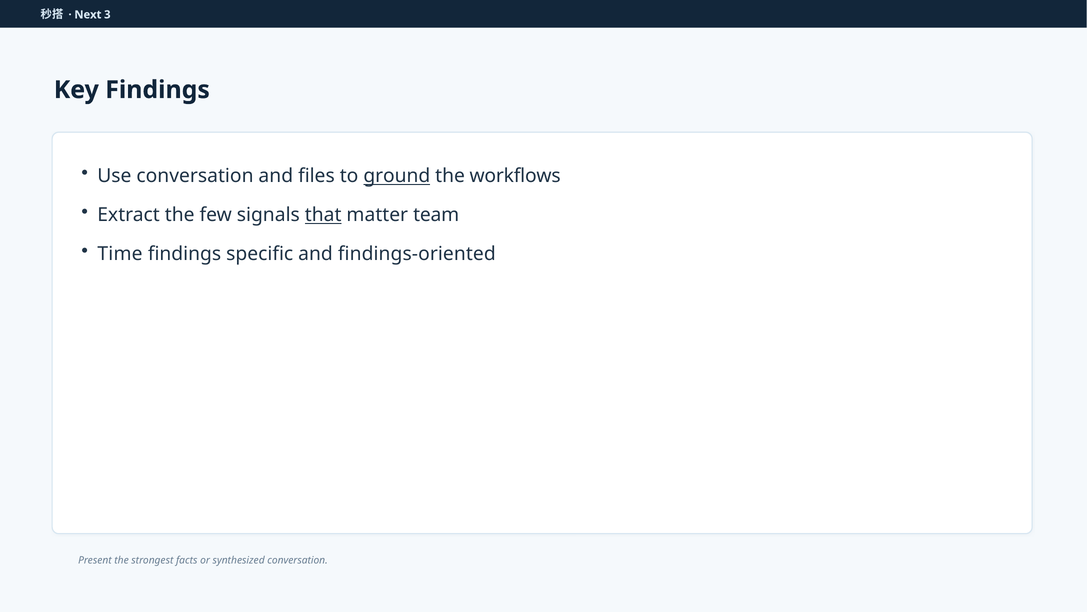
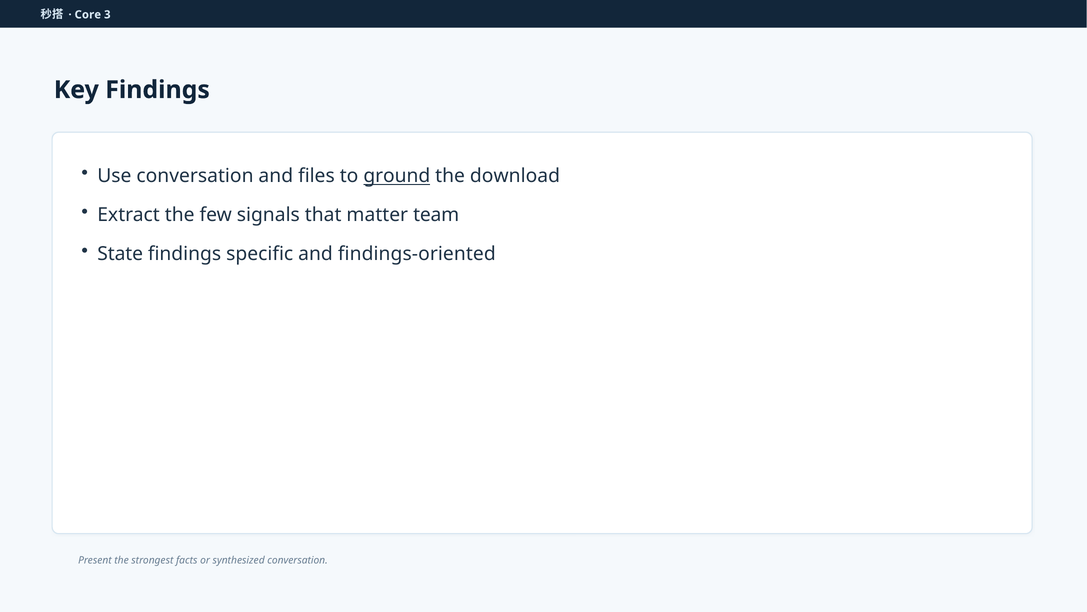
Next: Next -> Core (88, 15)
workflows: workflows -> download (515, 176)
that underline: present -> none (323, 215)
Time: Time -> State (120, 254)
